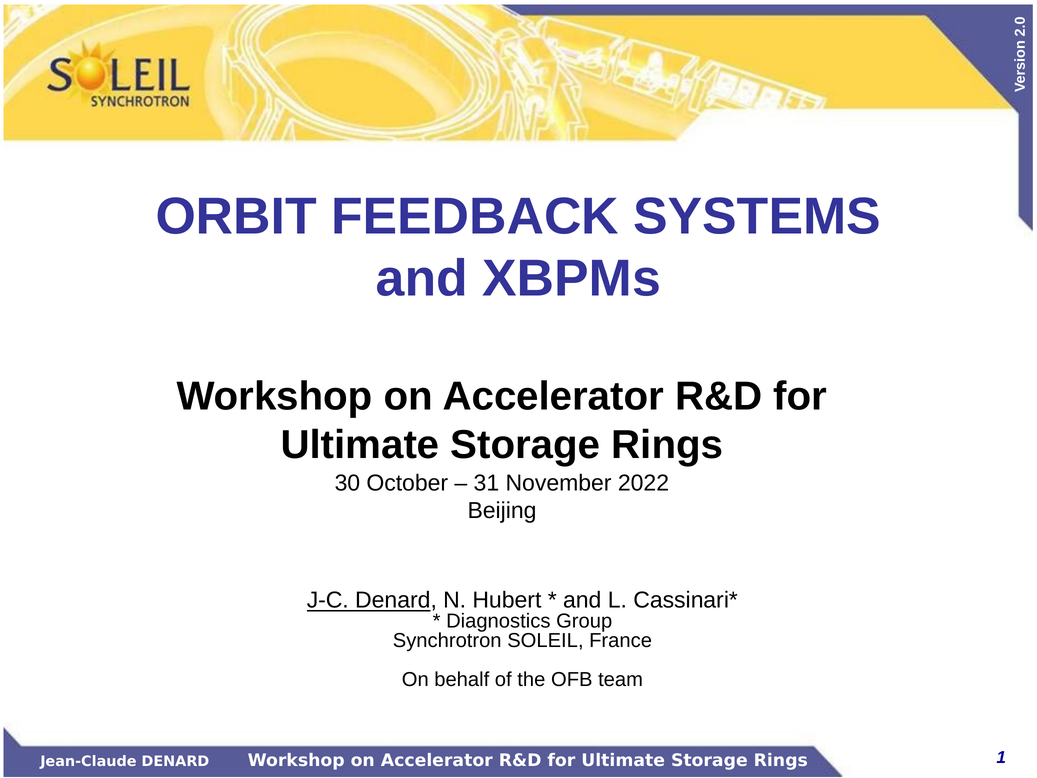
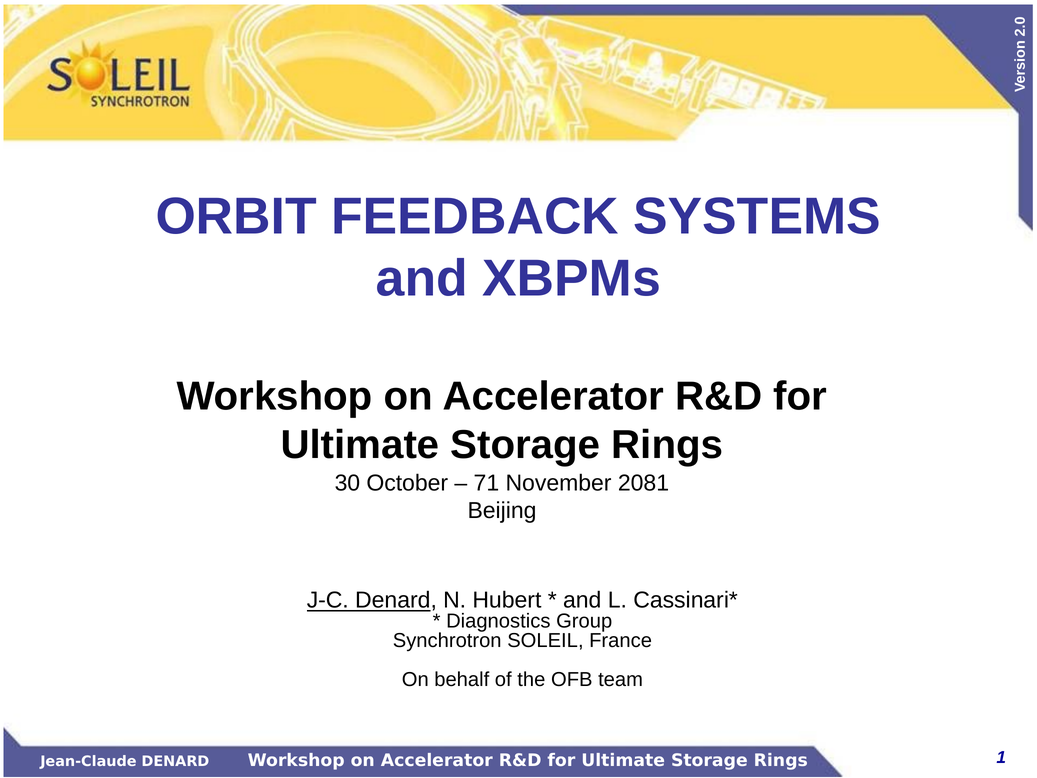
31: 31 -> 71 (486, 483)
2022: 2022 -> 2081 (643, 483)
